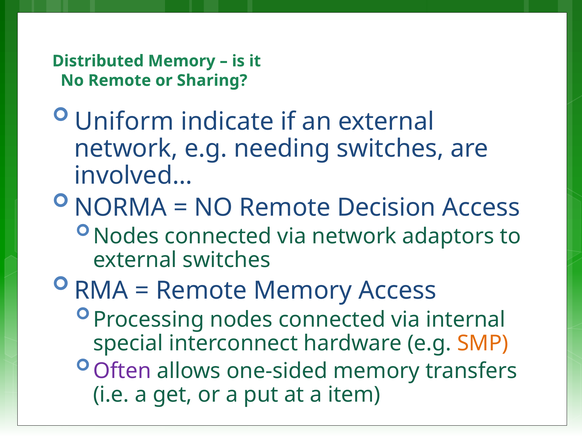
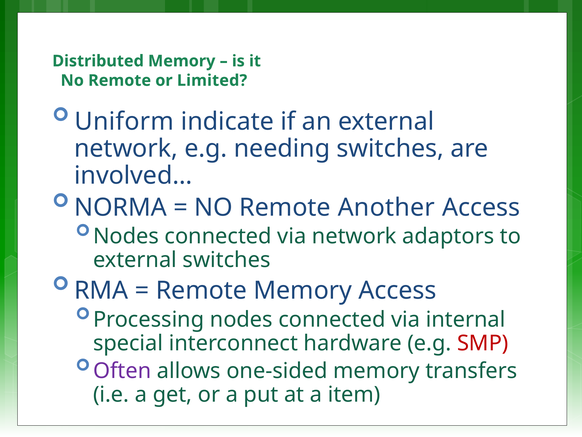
Sharing: Sharing -> Limited (212, 80)
Decision: Decision -> Another (386, 207)
SMP colour: orange -> red (483, 343)
